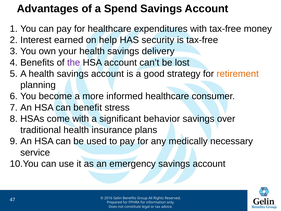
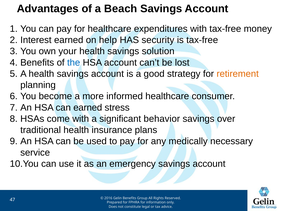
Spend: Spend -> Beach (121, 9)
delivery: delivery -> solution (158, 51)
the colour: purple -> blue (74, 62)
can benefit: benefit -> earned (88, 107)
